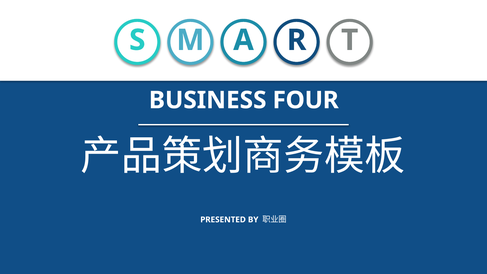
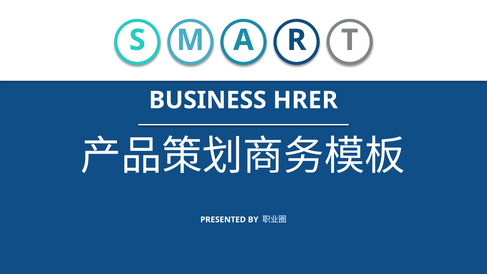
FOUR: FOUR -> HRER (305, 100)
